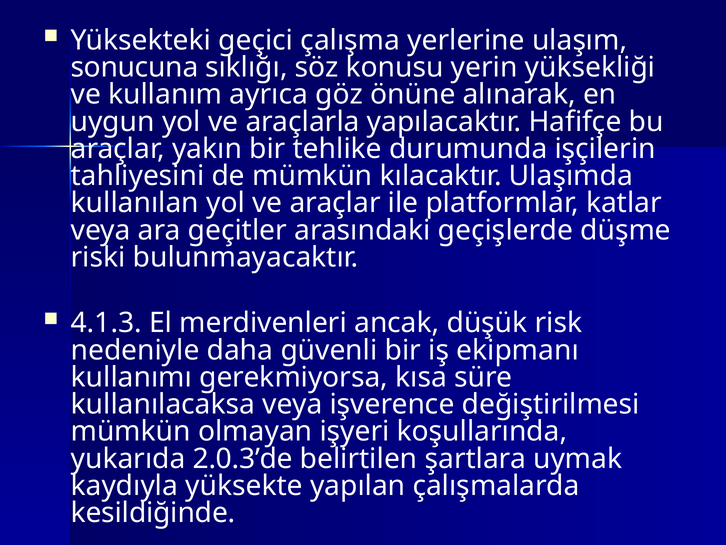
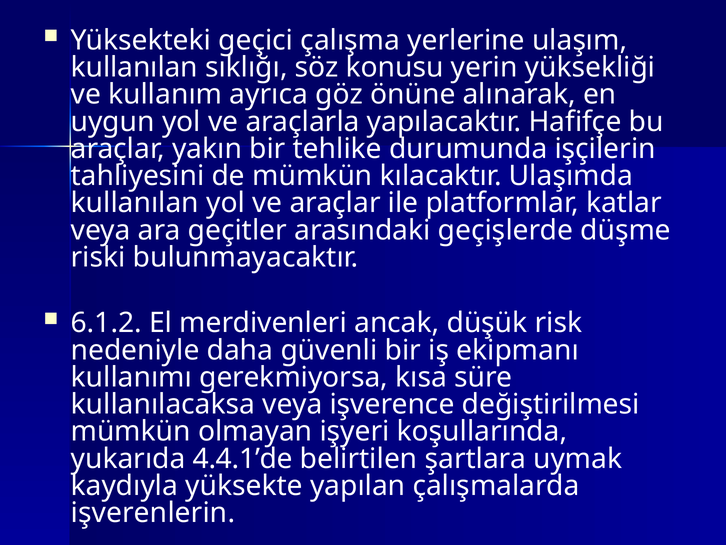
sonucuna: sonucuna -> kullanılan (134, 67)
4.1.3: 4.1.3 -> 6.1.2 (106, 323)
2.0.3’de: 2.0.3’de -> 4.4.1’de (243, 458)
kesildiğinde: kesildiğinde -> işverenlerin (153, 513)
